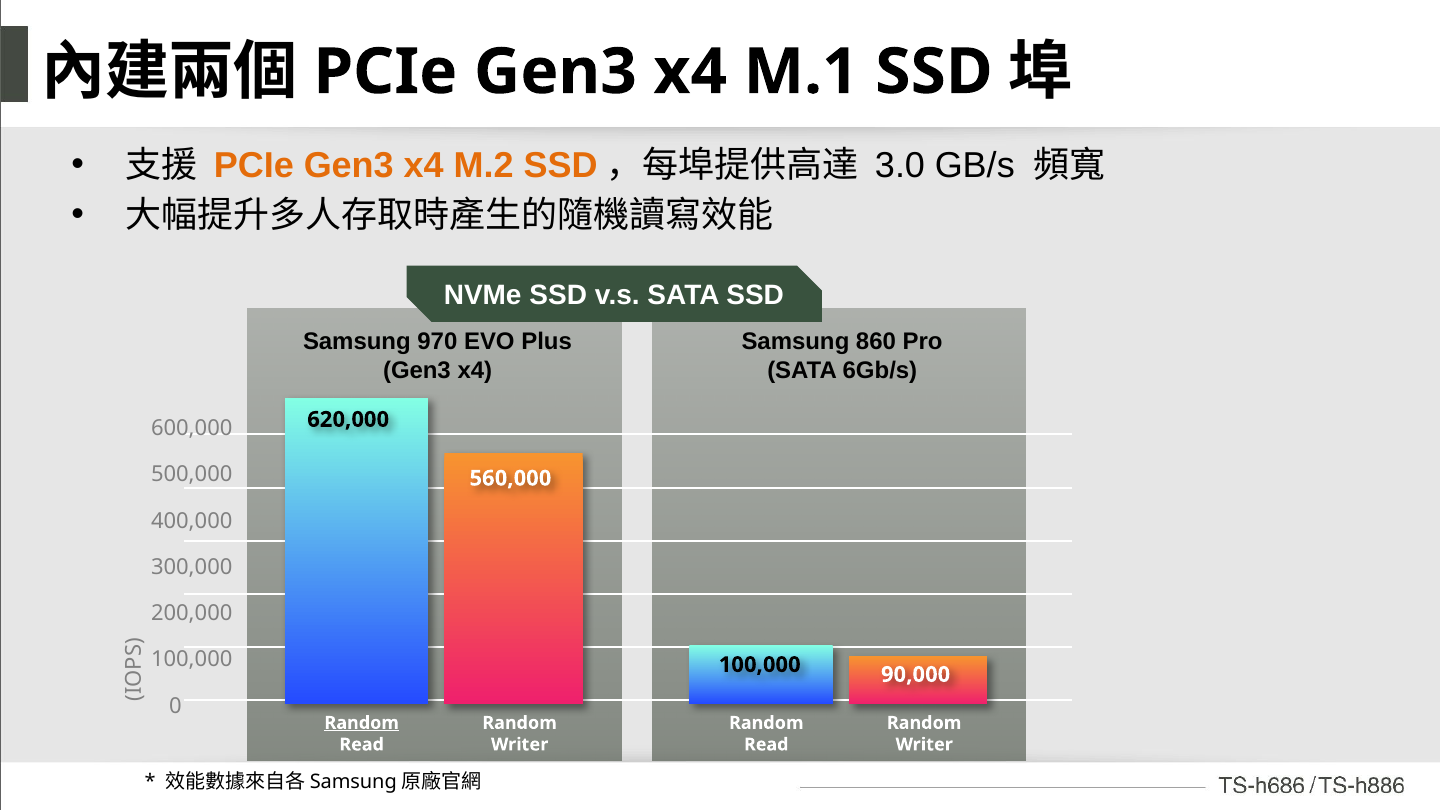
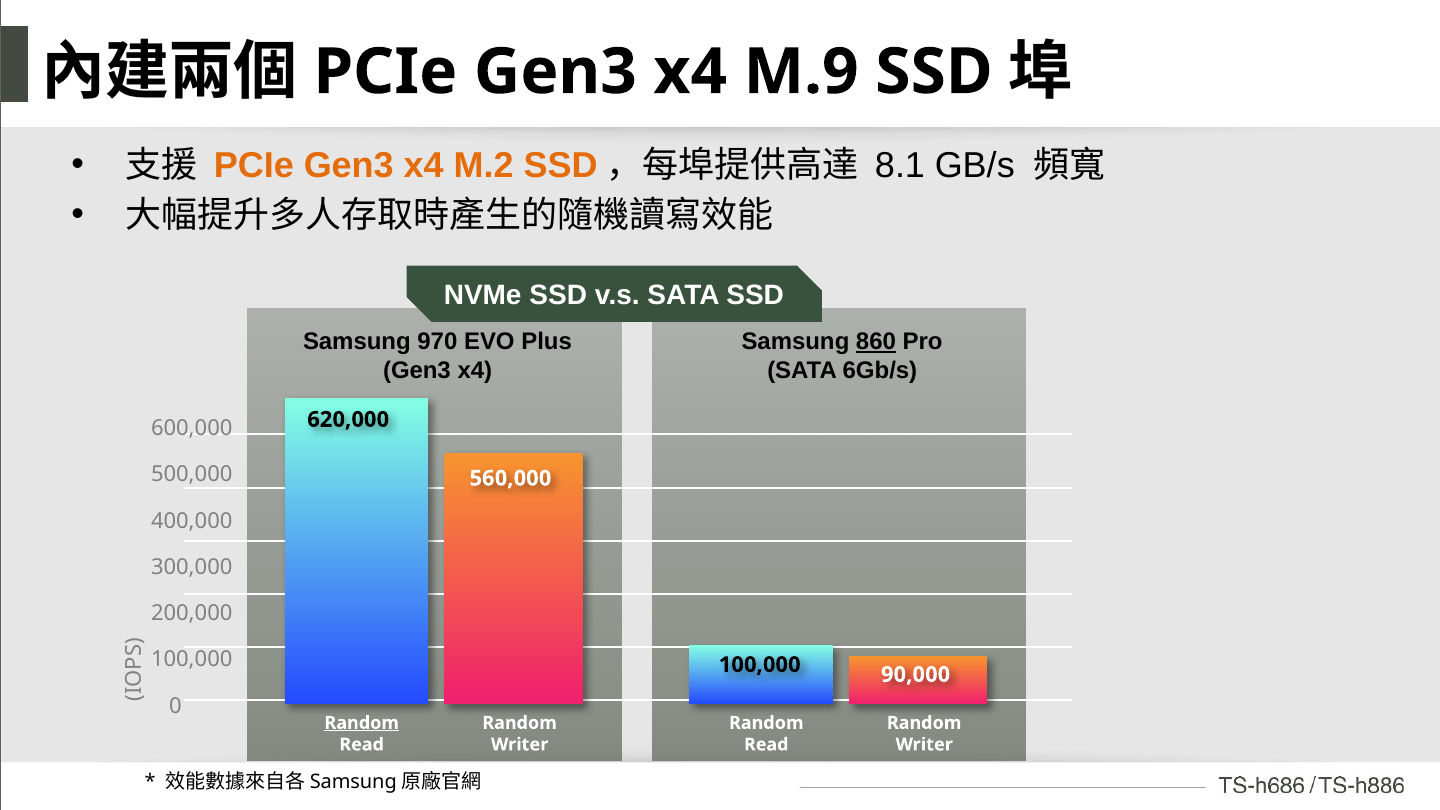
M.1: M.1 -> M.9 (801, 72)
3.0: 3.0 -> 8.1 (900, 165)
860 underline: none -> present (876, 342)
